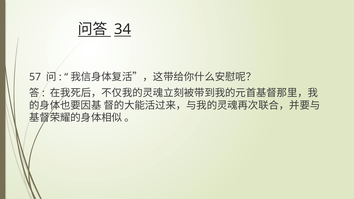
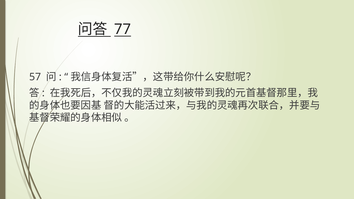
34: 34 -> 77 (123, 29)
